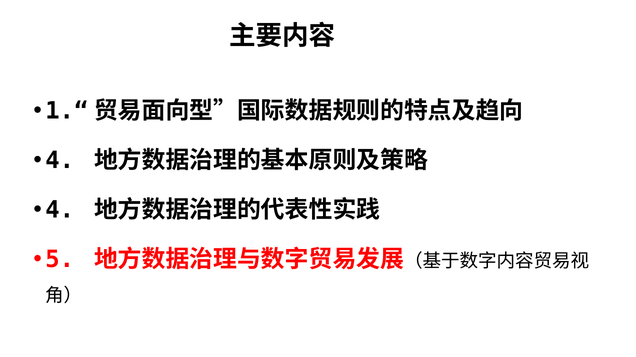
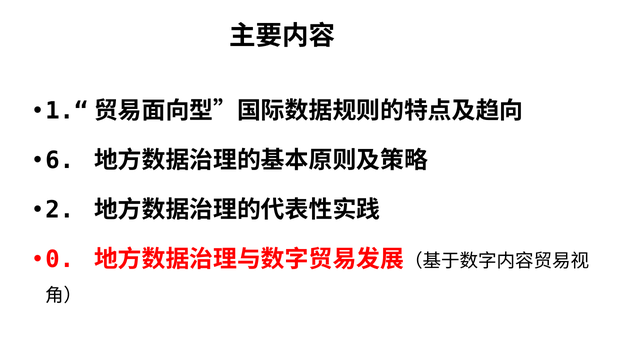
4: 4 -> 6 (60, 161)
4: 4 -> 2 (60, 210)
5: 5 -> 0 (60, 260)
